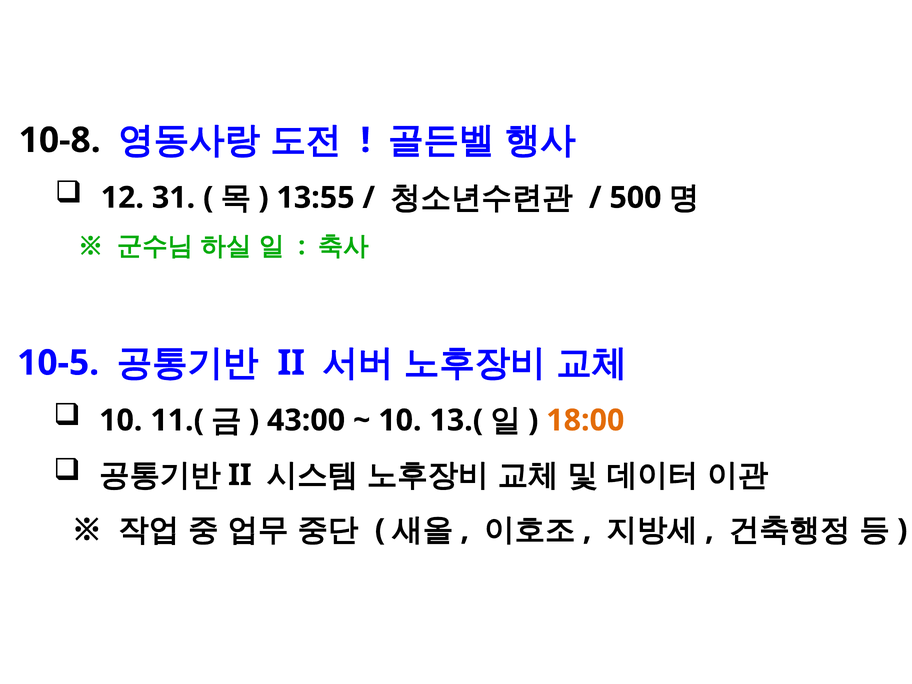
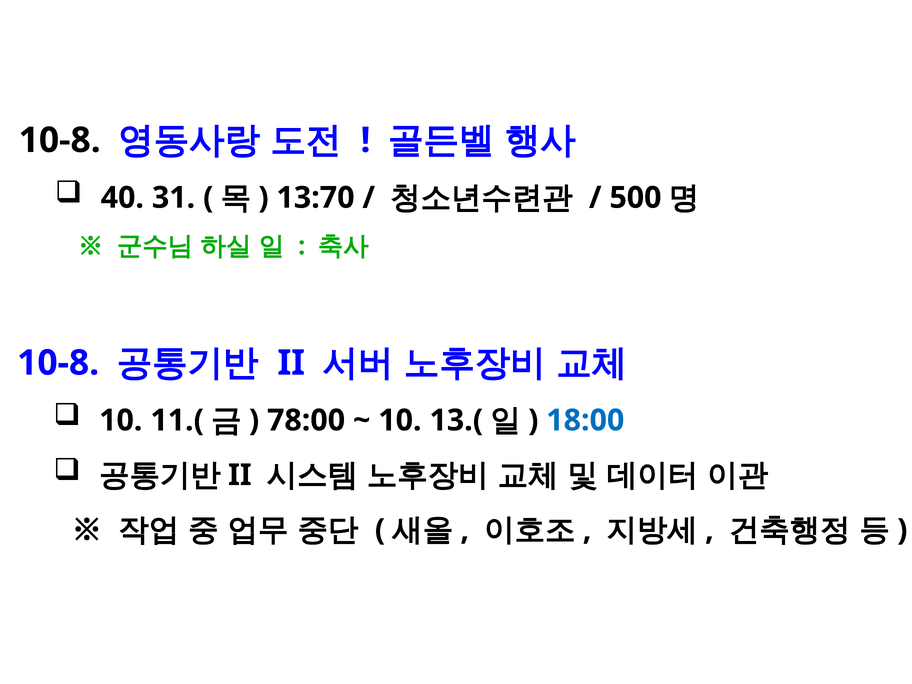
12: 12 -> 40 (122, 198)
13:55: 13:55 -> 13:70 (315, 198)
10-5: 10-5 -> 10-8 (58, 363)
43:00: 43:00 -> 78:00 (306, 420)
18:00 colour: orange -> blue (585, 420)
